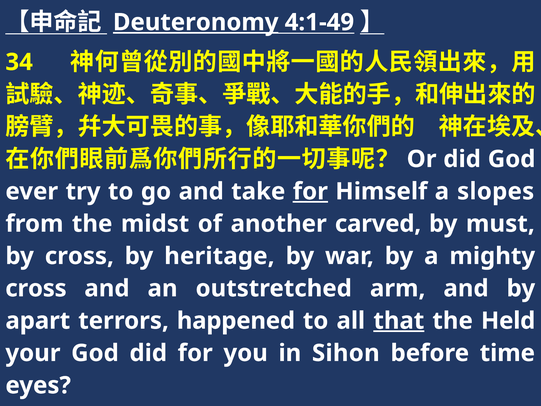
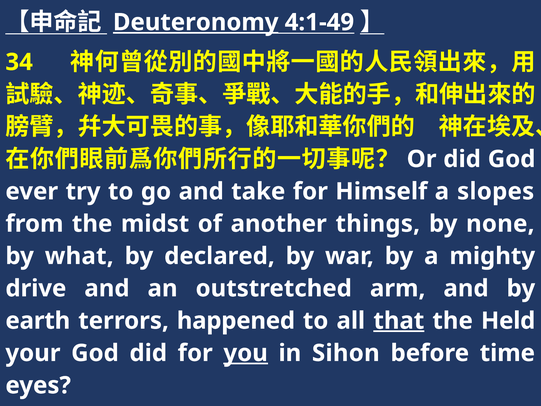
for underline: present -> none (310, 191)
carved: carved -> things (378, 224)
must: must -> none (500, 224)
by cross: cross -> what (79, 256)
heritage: heritage -> declared (219, 256)
cross: cross -> drive (36, 288)
apart: apart -> earth (38, 321)
you underline: none -> present (246, 353)
